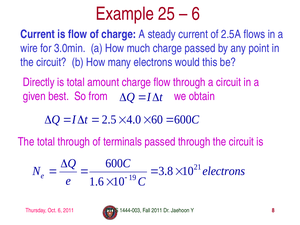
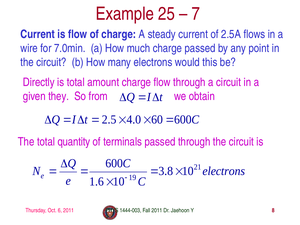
6: 6 -> 7 (196, 14)
3.0min: 3.0min -> 7.0min (70, 48)
best: best -> they (59, 96)
total through: through -> quantity (74, 142)
